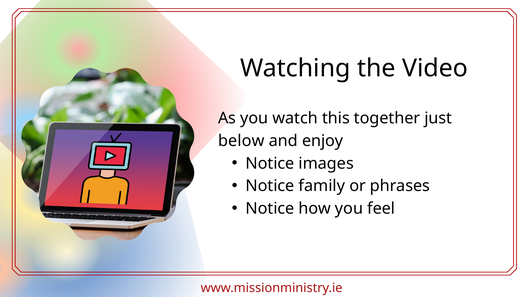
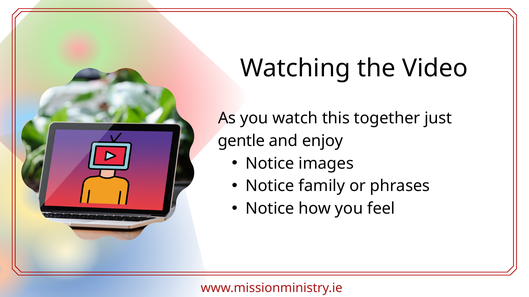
below: below -> gentle (241, 141)
